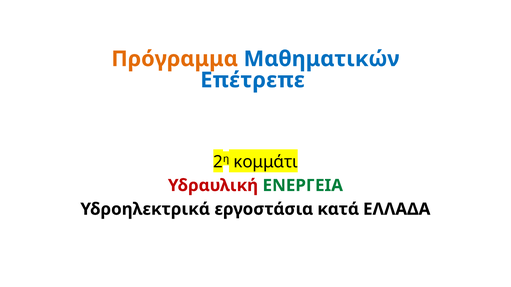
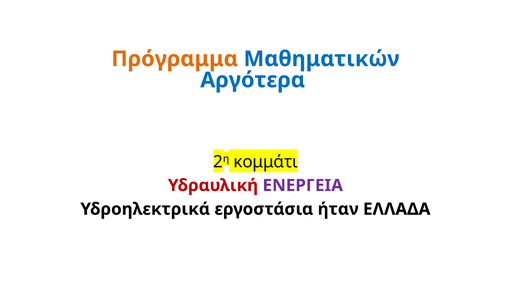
Επέτρεπε: Επέτρεπε -> Αργότερα (253, 80)
ΕΝΕΡΓΕΙΑ colour: green -> purple (303, 186)
κατά: κατά -> ήταν (338, 209)
